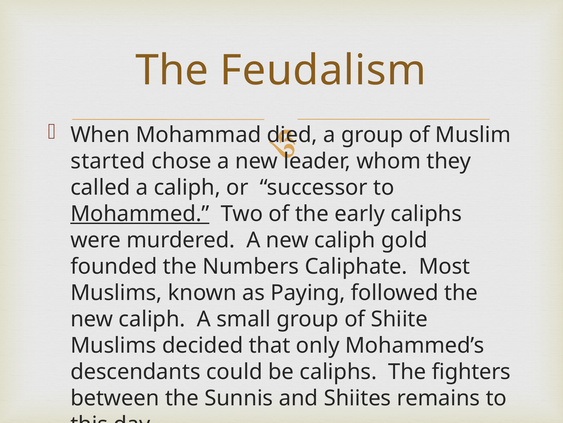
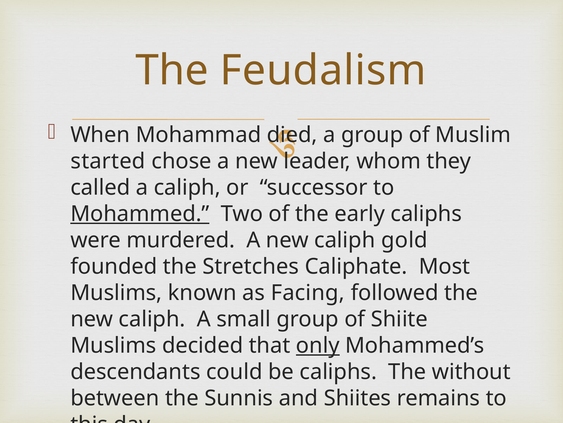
Numbers: Numbers -> Stretches (251, 266)
Paying: Paying -> Facing (308, 293)
only underline: none -> present (318, 345)
fighters: fighters -> without (471, 371)
